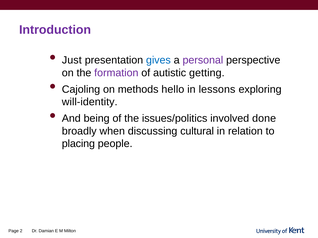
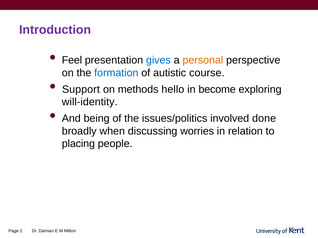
Just: Just -> Feel (72, 60)
personal colour: purple -> orange (203, 60)
formation colour: purple -> blue (116, 73)
getting: getting -> course (207, 73)
Cajoling: Cajoling -> Support (81, 89)
lessons: lessons -> become (217, 89)
cultural: cultural -> worries (197, 131)
